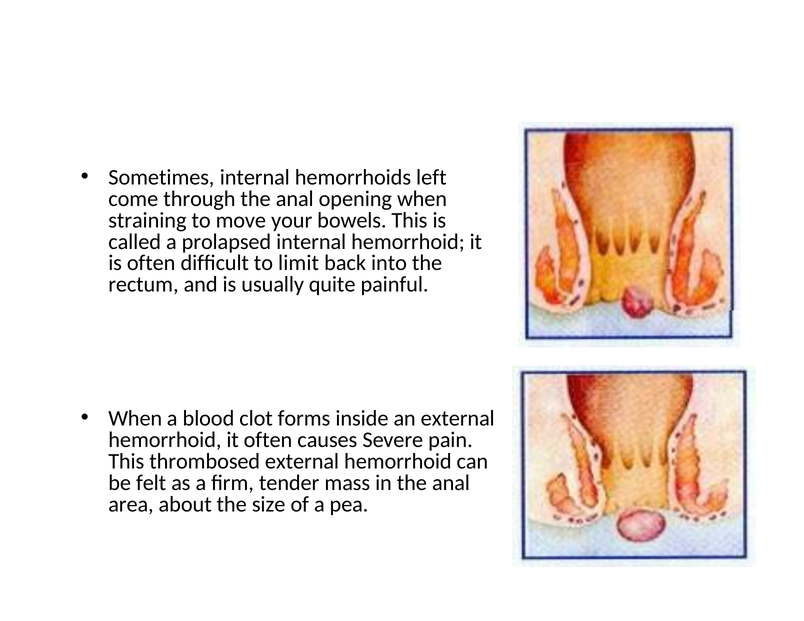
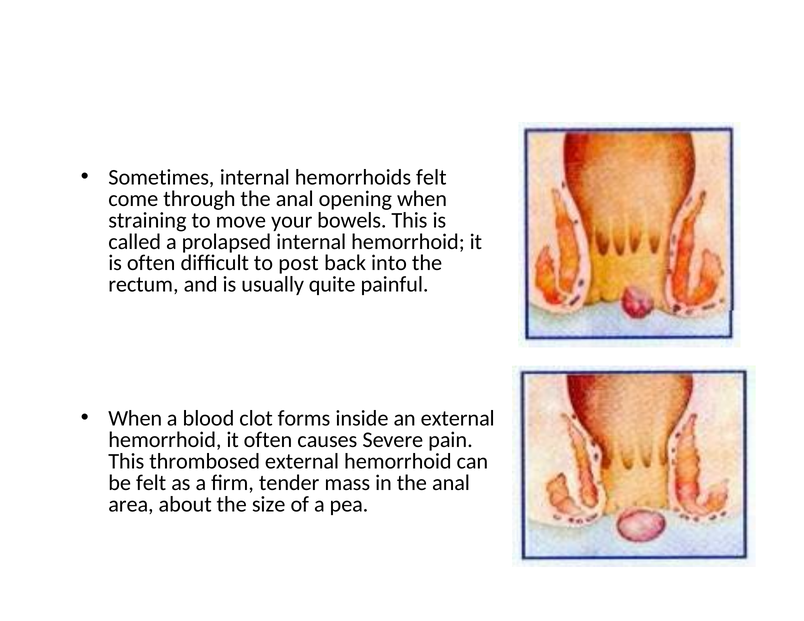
hemorrhoids left: left -> felt (431, 177)
limit: limit -> post (299, 263)
